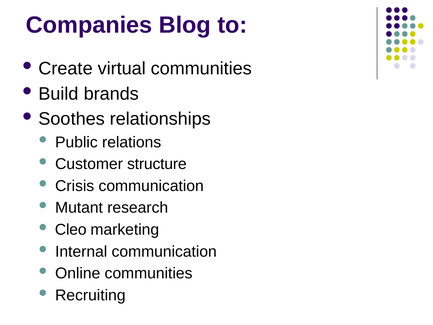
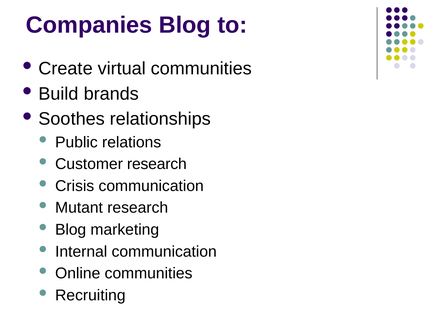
Customer structure: structure -> research (157, 164)
Cleo: Cleo -> Blog (71, 230)
